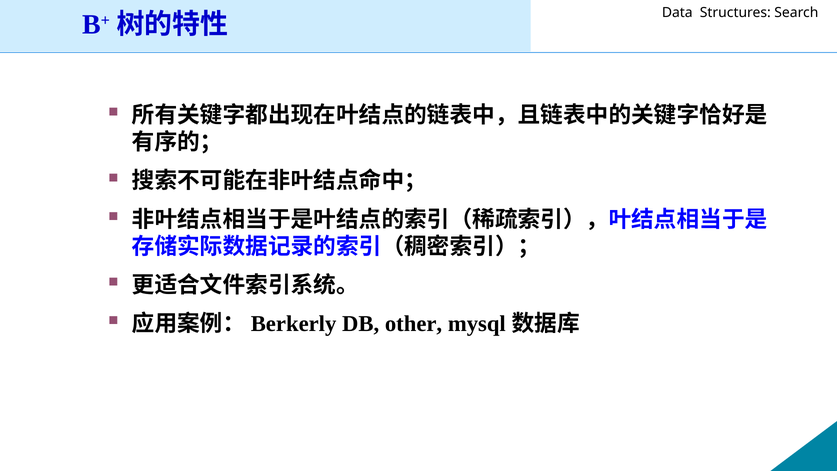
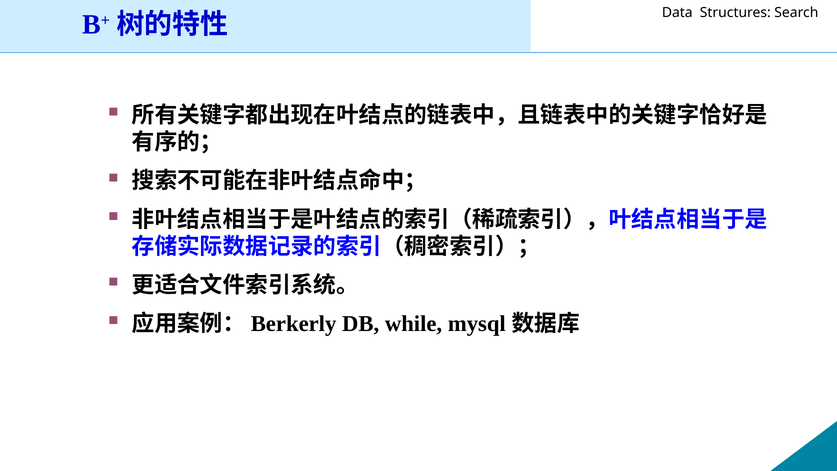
other: other -> while (414, 324)
